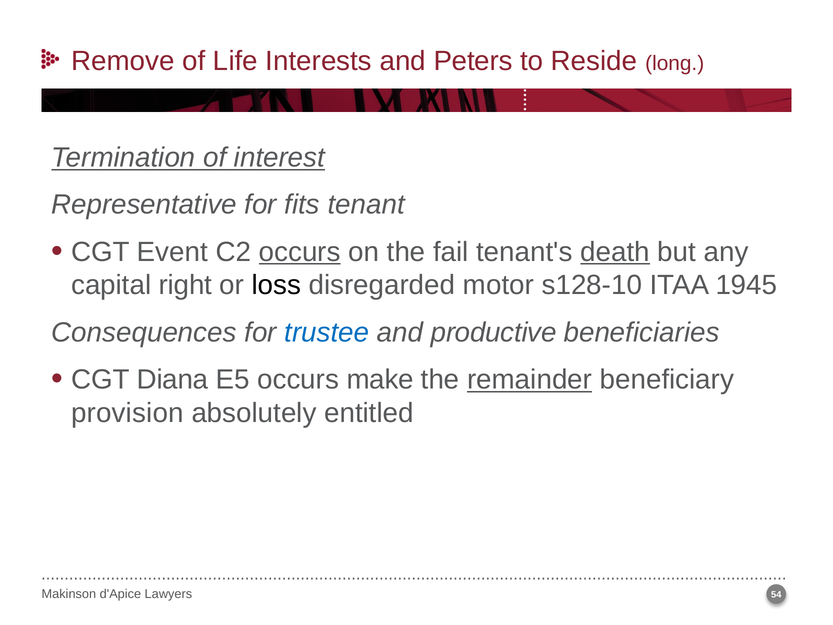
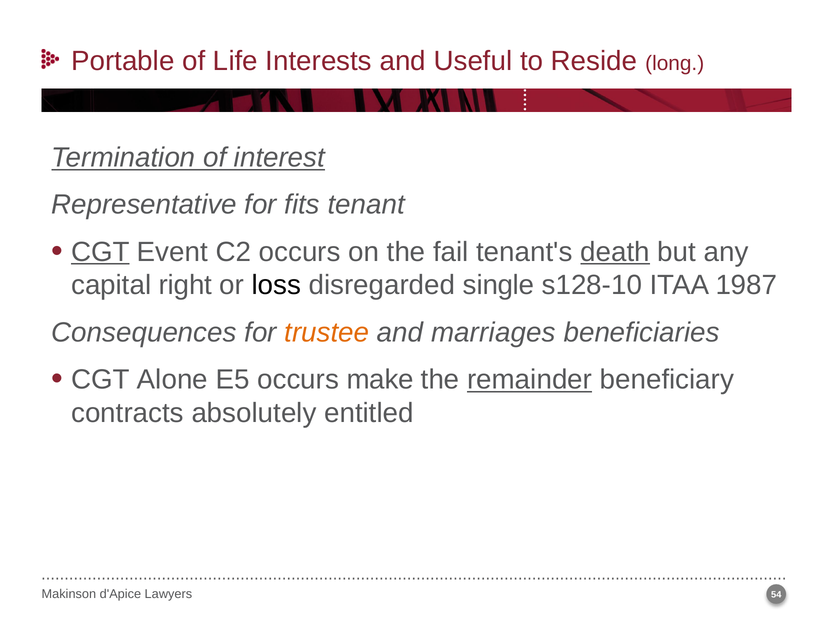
Remove: Remove -> Portable (123, 61)
Peters: Peters -> Useful (473, 61)
CGT underline: none -> present (100, 252)
occurs underline: present -> none (300, 252)
motor: motor -> single (499, 285)
1945: 1945 -> 1987 (746, 285)
trustee colour: blue -> orange (327, 332)
productive: productive -> marriages (493, 332)
Diana: Diana -> Alone (172, 380)
provision: provision -> contracts (127, 413)
